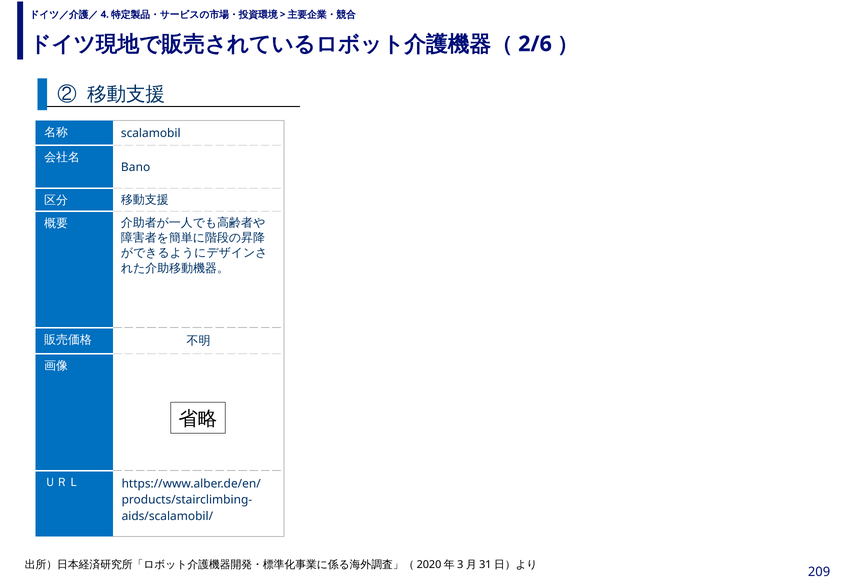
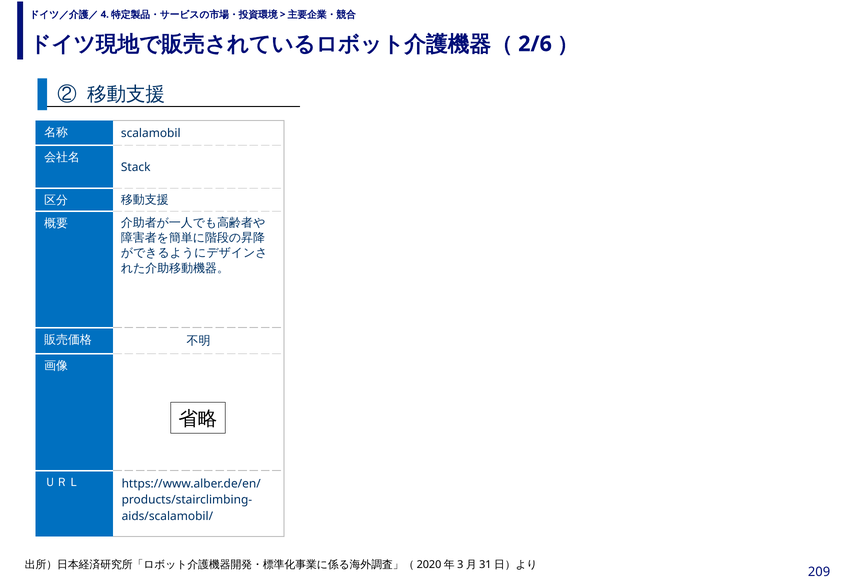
Bano: Bano -> Stack (136, 167)
